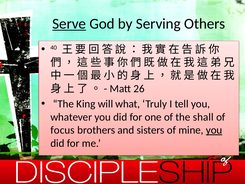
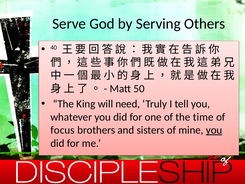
Serve underline: present -> none (69, 24)
26: 26 -> 50 (139, 89)
what: what -> need (128, 104)
shall: shall -> time (203, 117)
